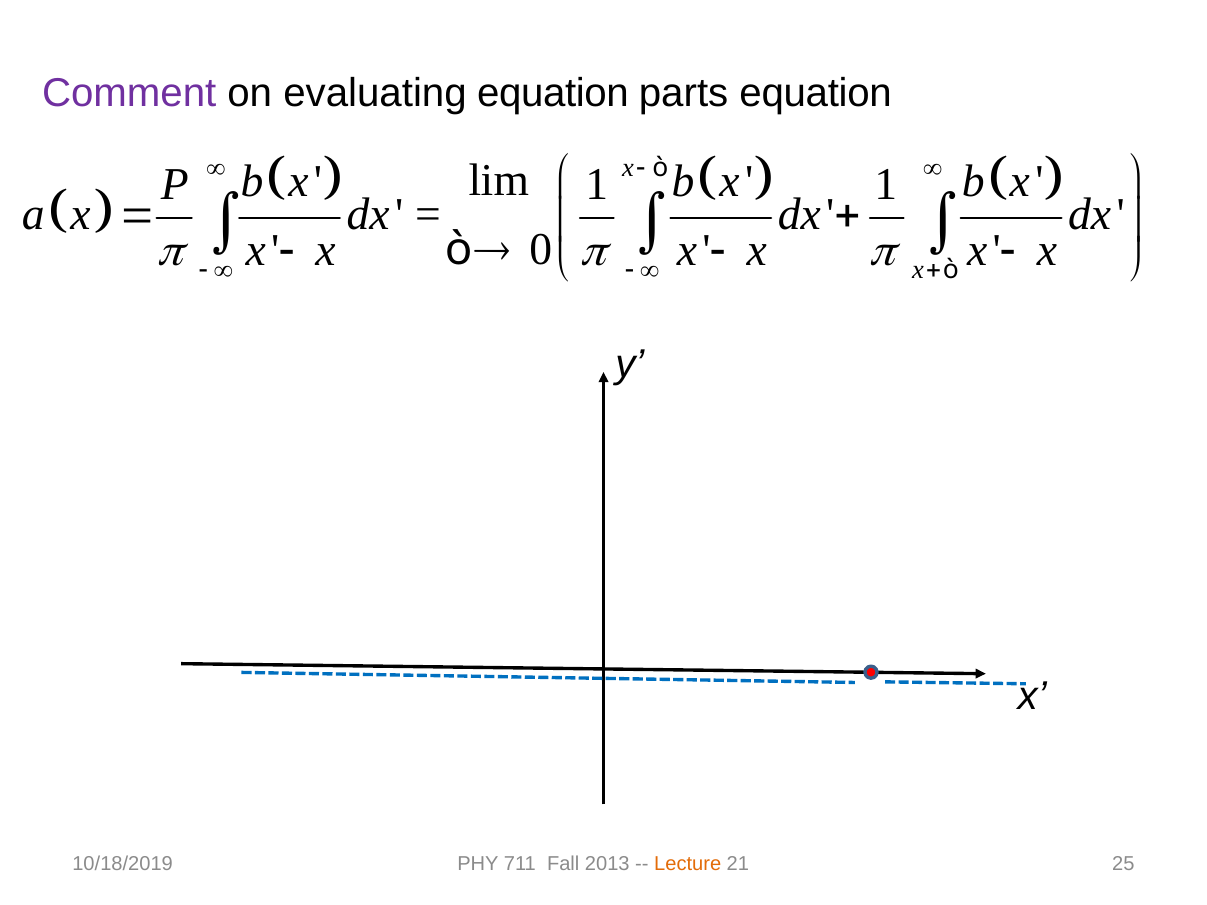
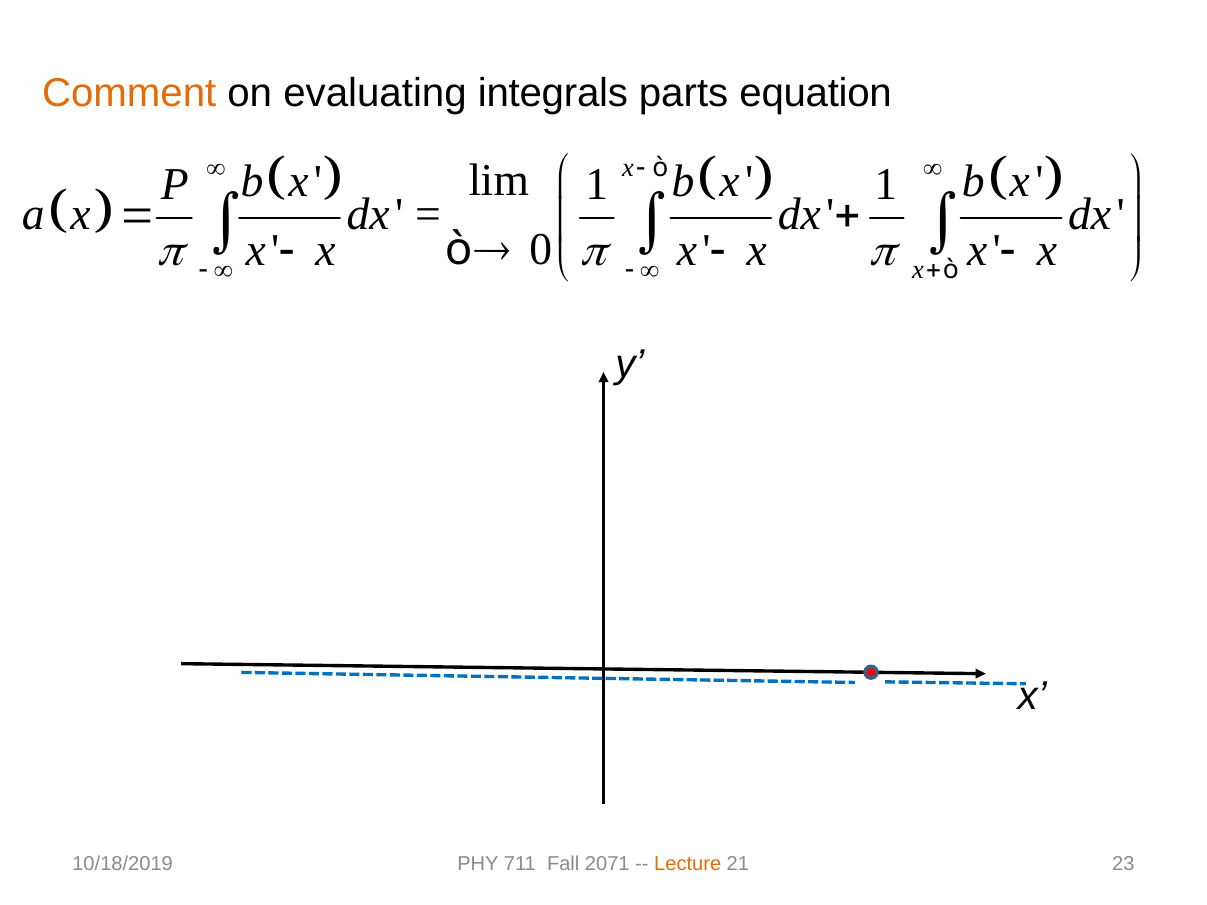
Comment colour: purple -> orange (129, 93)
evaluating equation: equation -> integrals (553, 93)
2013: 2013 -> 2071 (607, 864)
25: 25 -> 23 (1123, 864)
